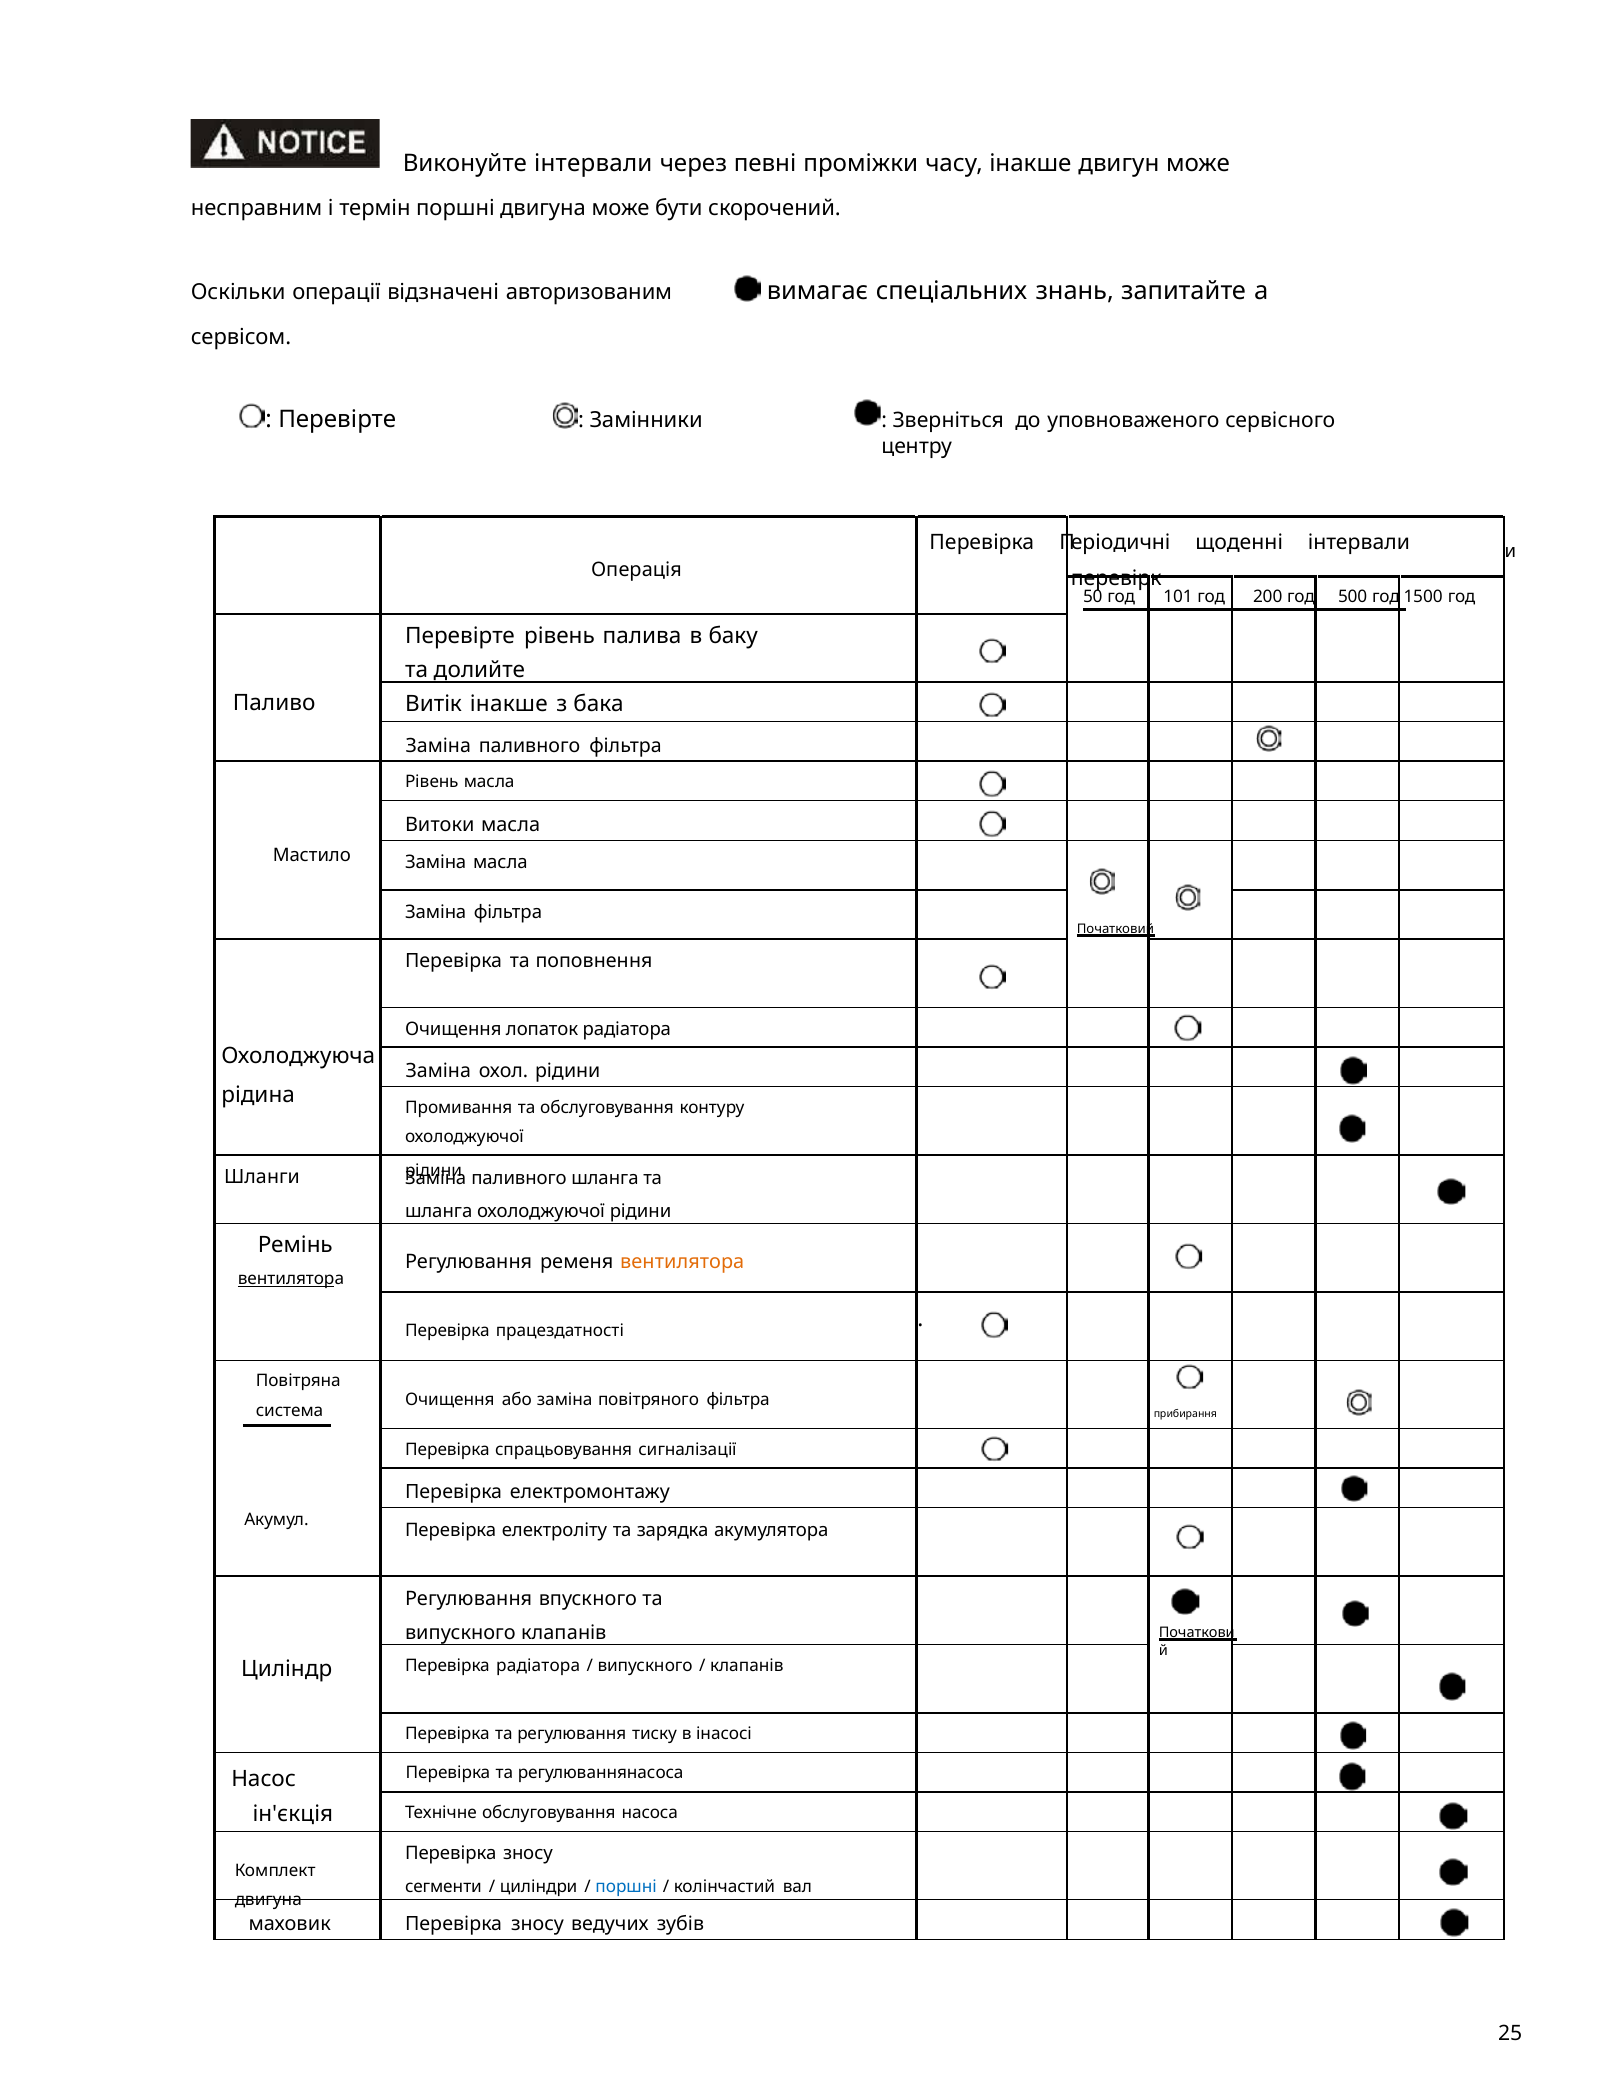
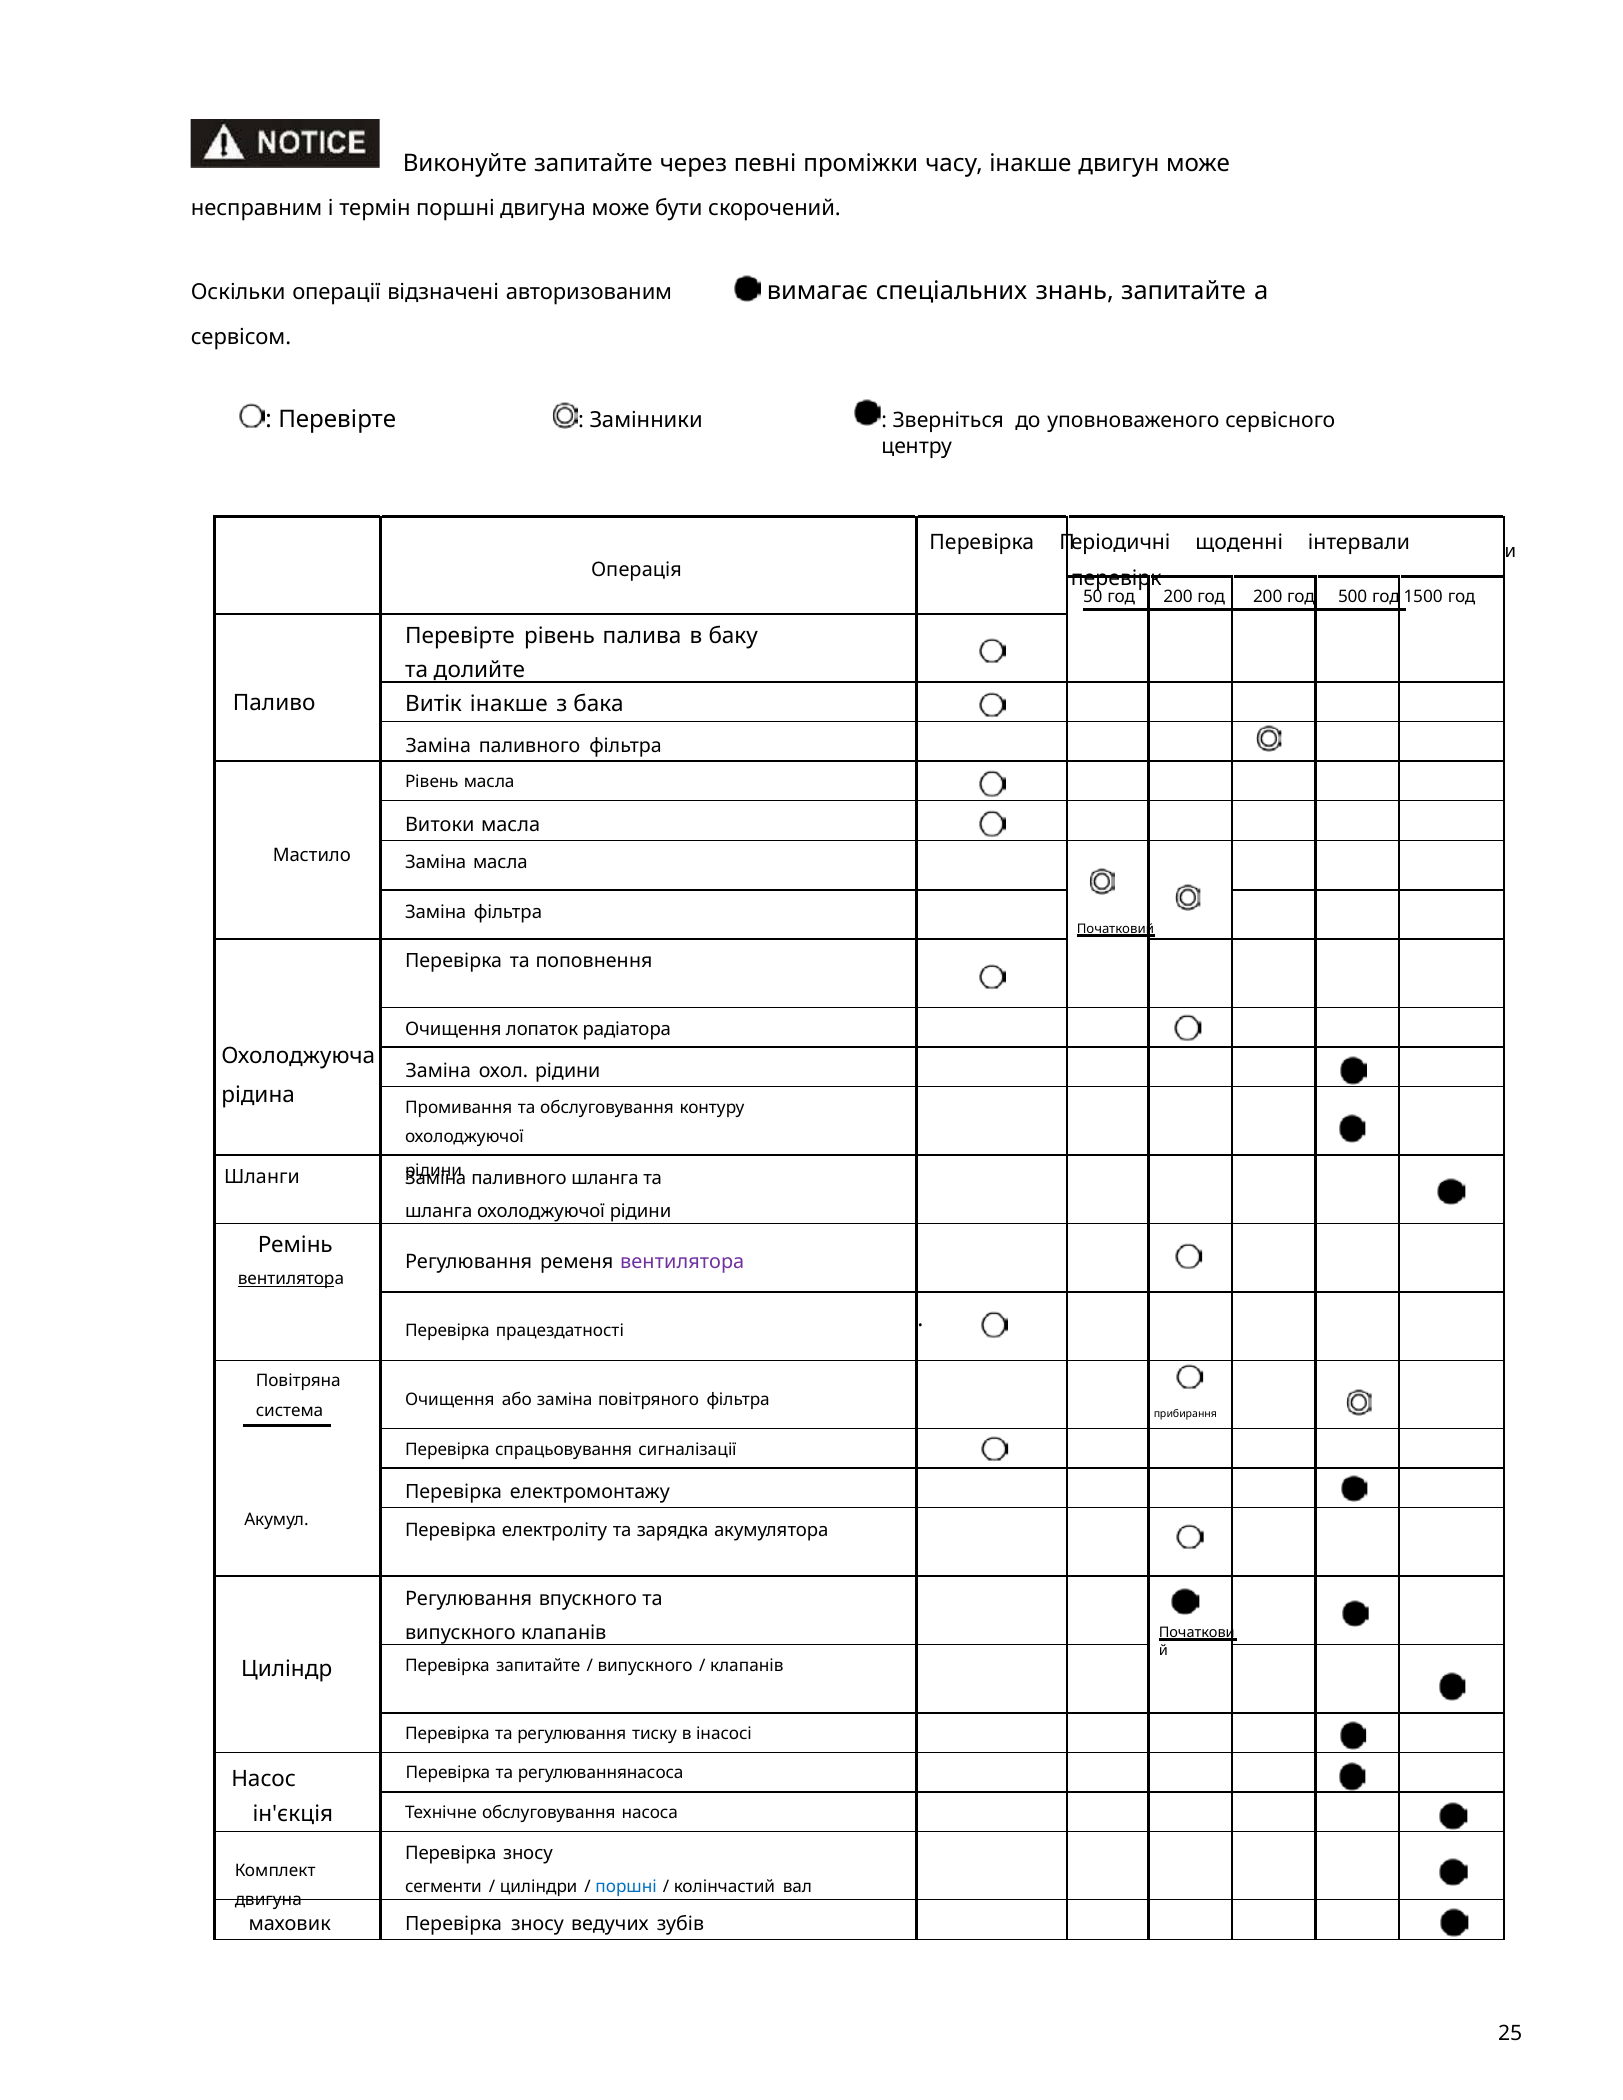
Виконуйте інтервали: інтервали -> запитайте (593, 164)
50 год 101: 101 -> 200 (1178, 597)
вентилятора colour: orange -> purple (682, 1262)
Перевірка радіатора: радіатора -> запитайте (538, 1667)
